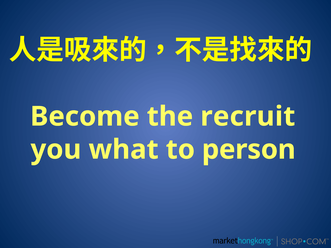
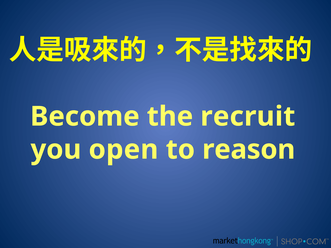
what: what -> open (123, 150)
person: person -> reason (249, 150)
